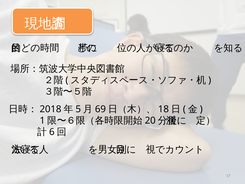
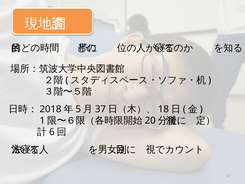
69: 69 -> 37 (100, 109)
